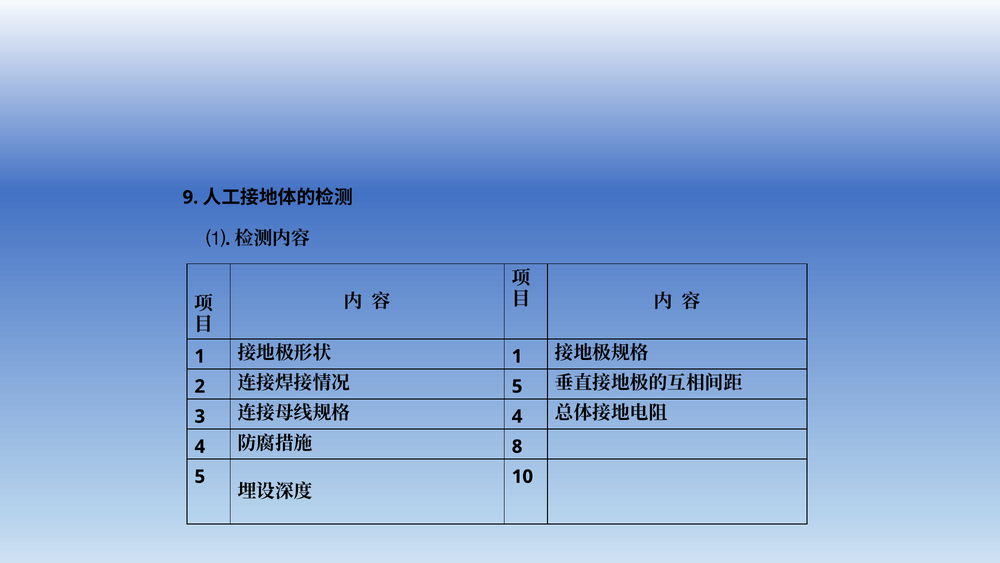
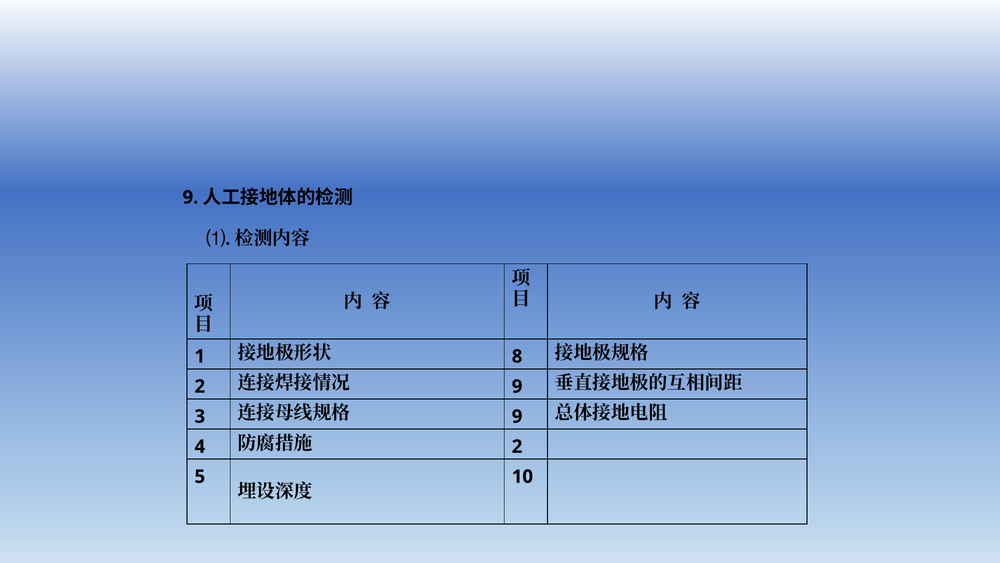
1: 1 -> 8 (517, 356)
5: 5 -> 9 (517, 386)
4: 4 -> 9 (517, 416)
8: 8 -> 2 (517, 446)
